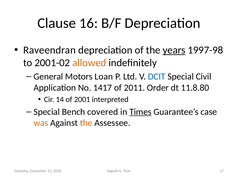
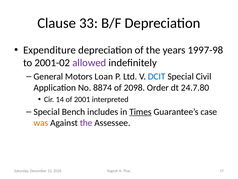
16: 16 -> 33 (89, 23)
Raveendran: Raveendran -> Expenditure (50, 50)
years underline: present -> none (174, 50)
allowed colour: orange -> purple (89, 63)
1417: 1417 -> 8874 (103, 87)
2011: 2011 -> 2098 (134, 87)
11.8.80: 11.8.80 -> 24.7.80 (195, 87)
covered: covered -> includes (103, 111)
the colour: orange -> purple (86, 123)
